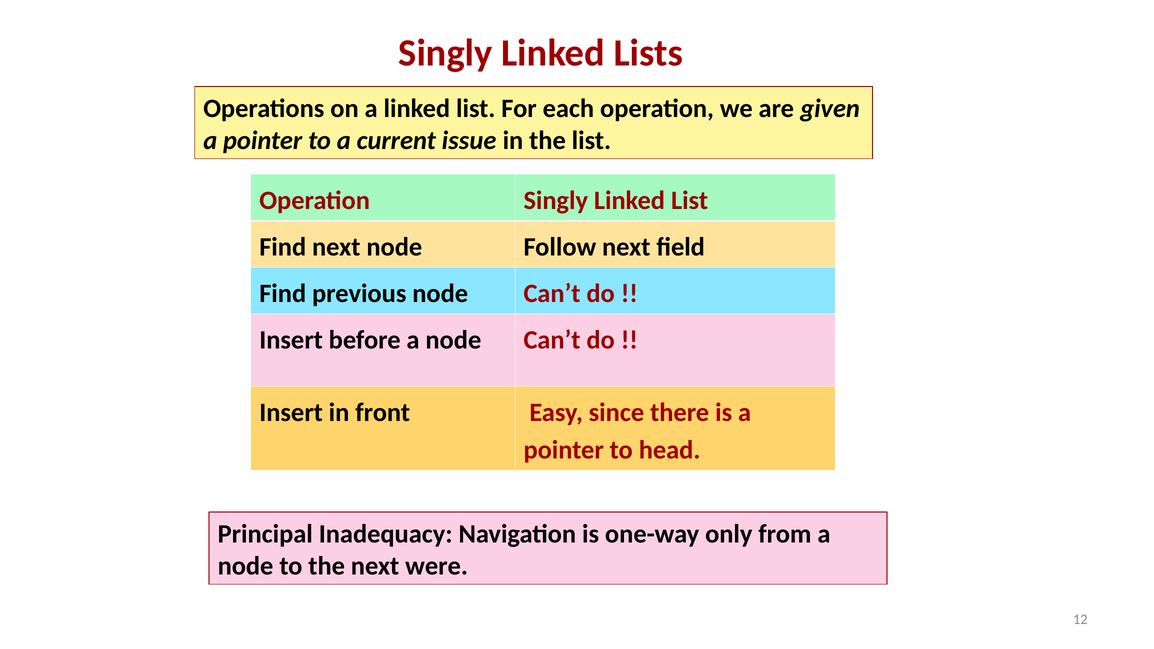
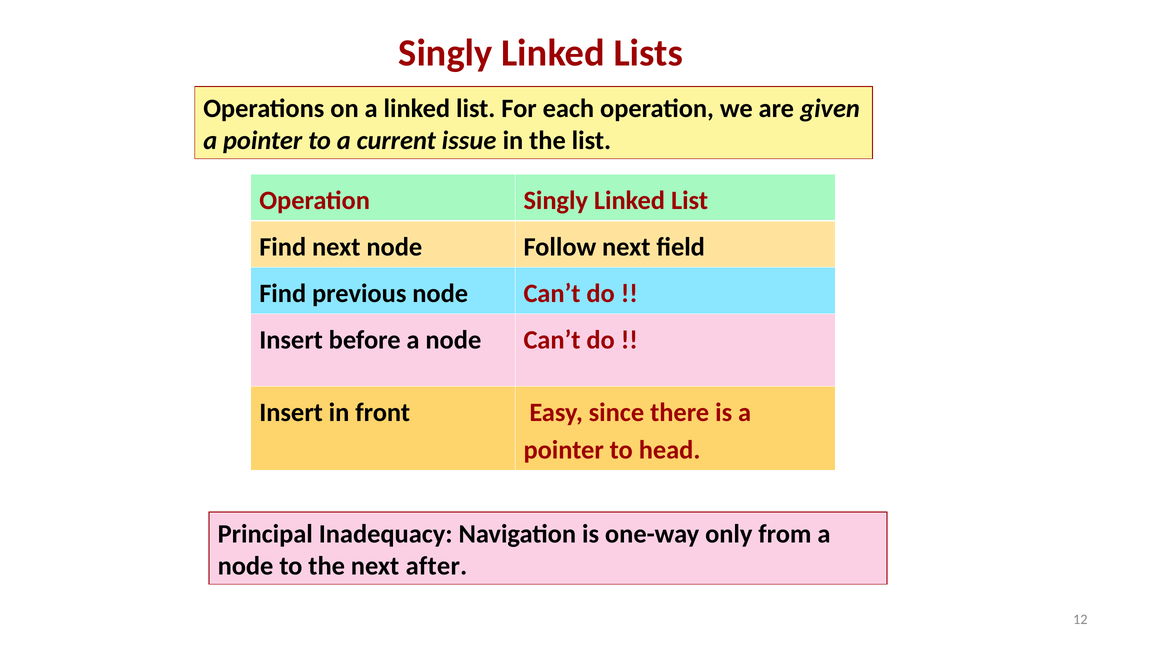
were: were -> after (436, 566)
